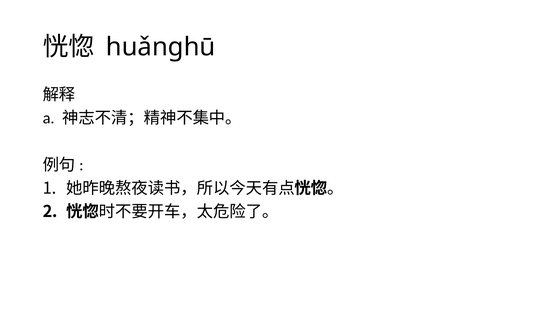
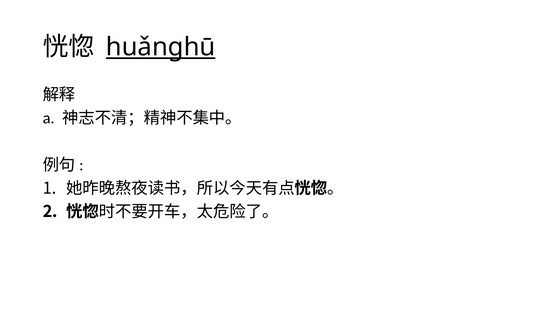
huǎnghū underline: none -> present (161, 47)
